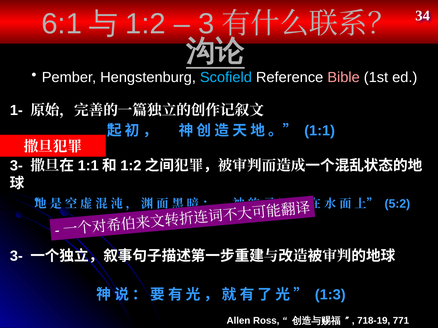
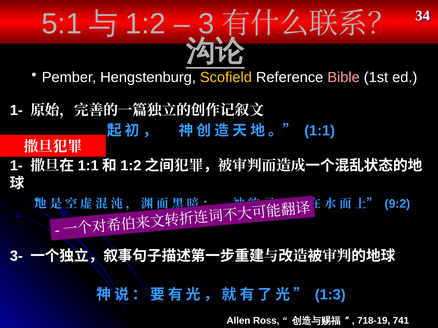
6:1: 6:1 -> 5:1 (62, 24)
Scofield colour: light blue -> yellow (226, 78)
3-: 3- -> 1- (16, 166)
5:2: 5:2 -> 9:2 (397, 204)
771: 771 -> 741 (401, 321)
